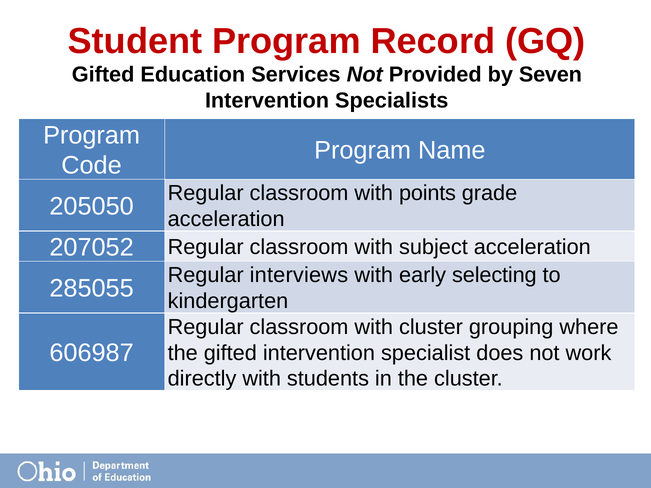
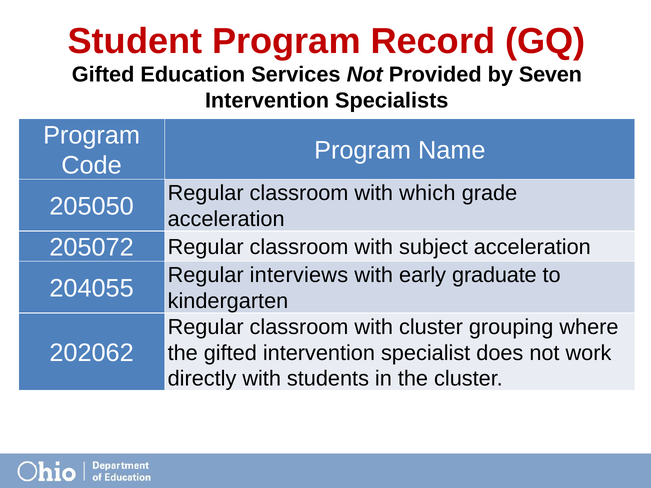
points: points -> which (427, 193)
207052: 207052 -> 205072 (92, 248)
selecting: selecting -> graduate (494, 275)
285055: 285055 -> 204055 (92, 289)
606987: 606987 -> 202062 (92, 353)
